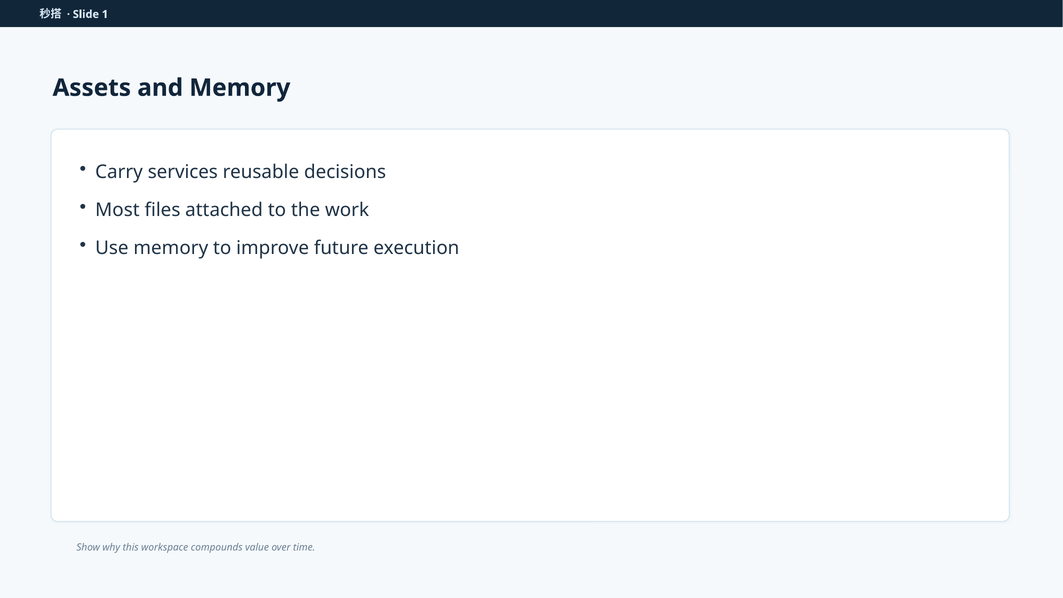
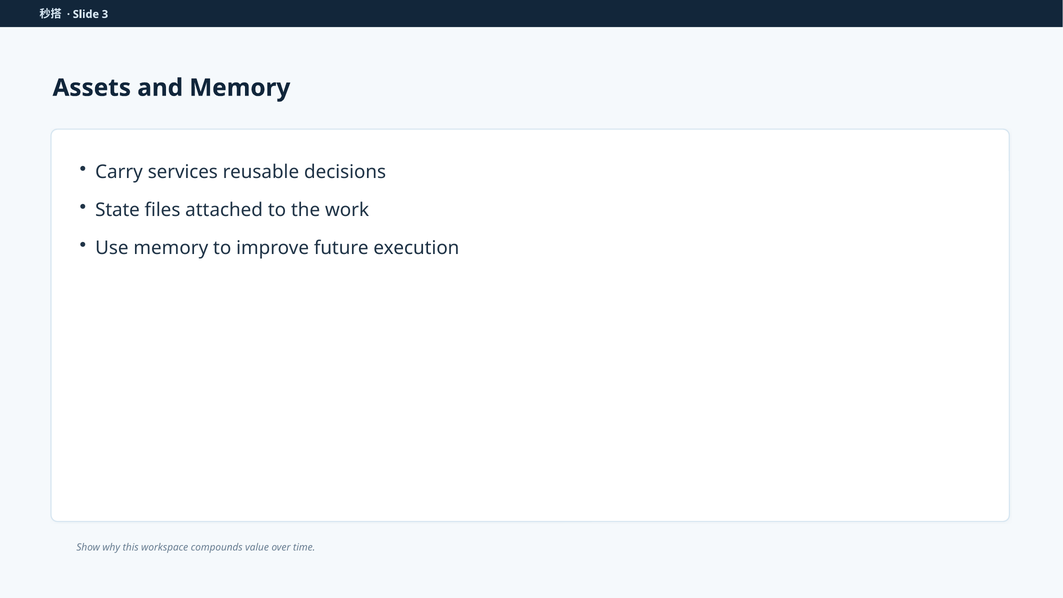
1: 1 -> 3 (105, 14)
Most: Most -> State (118, 210)
